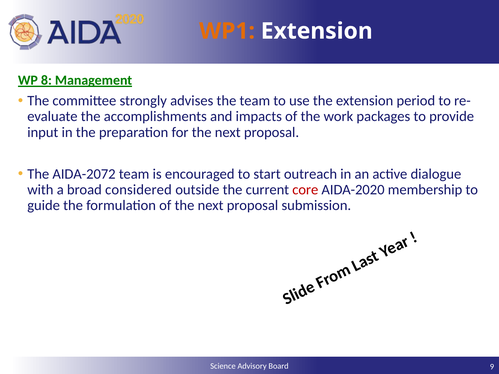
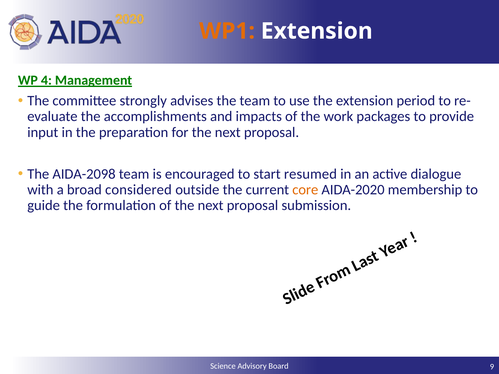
8: 8 -> 4 (46, 80)
AIDA-2072: AIDA-2072 -> AIDA-2098 (84, 174)
outreach: outreach -> resumed (310, 174)
core colour: red -> orange (305, 190)
